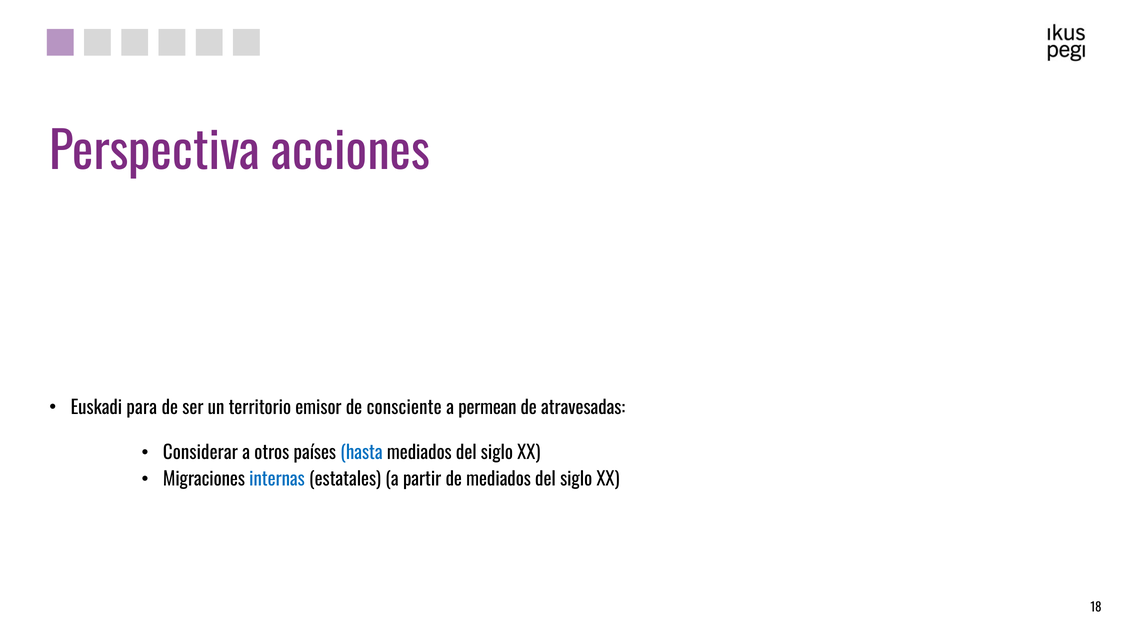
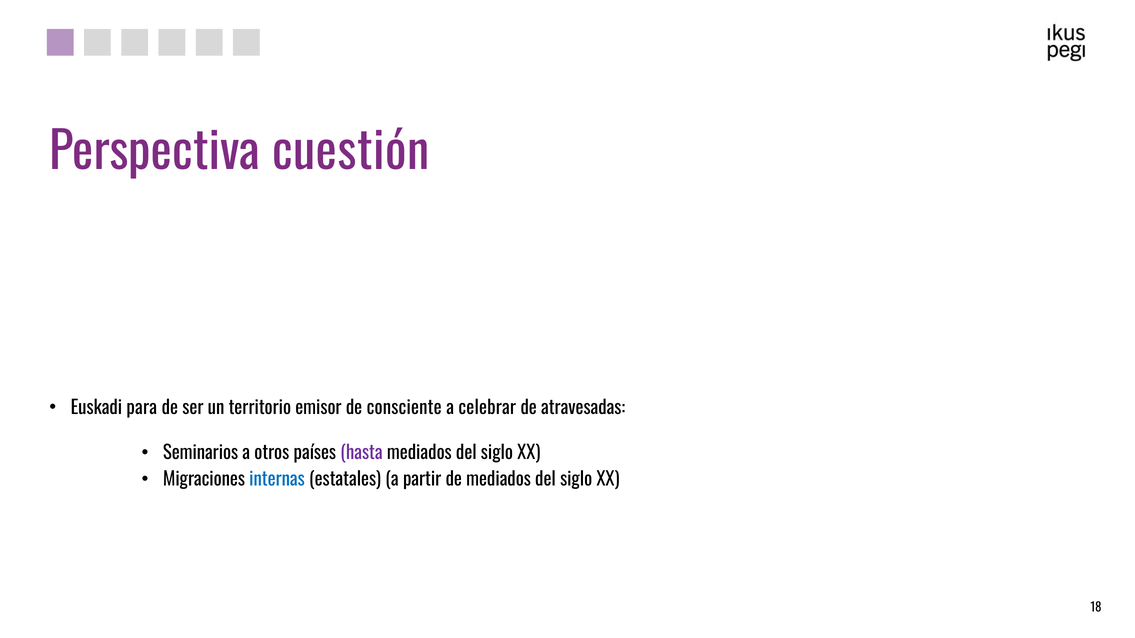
acciones: acciones -> cuestión (351, 153)
permean: permean -> celebrar (487, 408)
Considerar: Considerar -> Seminarios (201, 453)
hasta colour: blue -> purple (361, 453)
